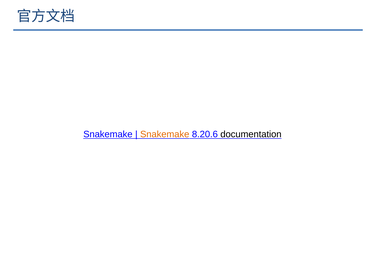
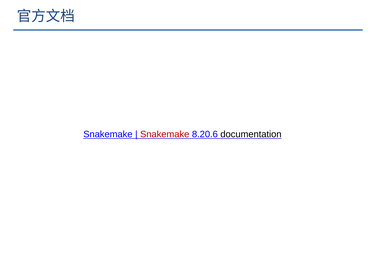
Snakemake colour: orange -> red (165, 134)
